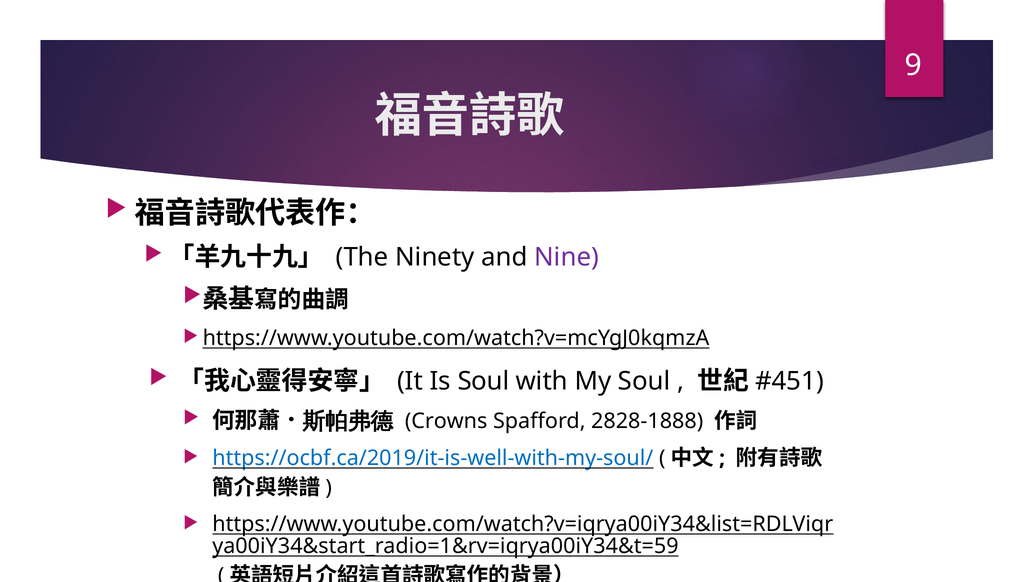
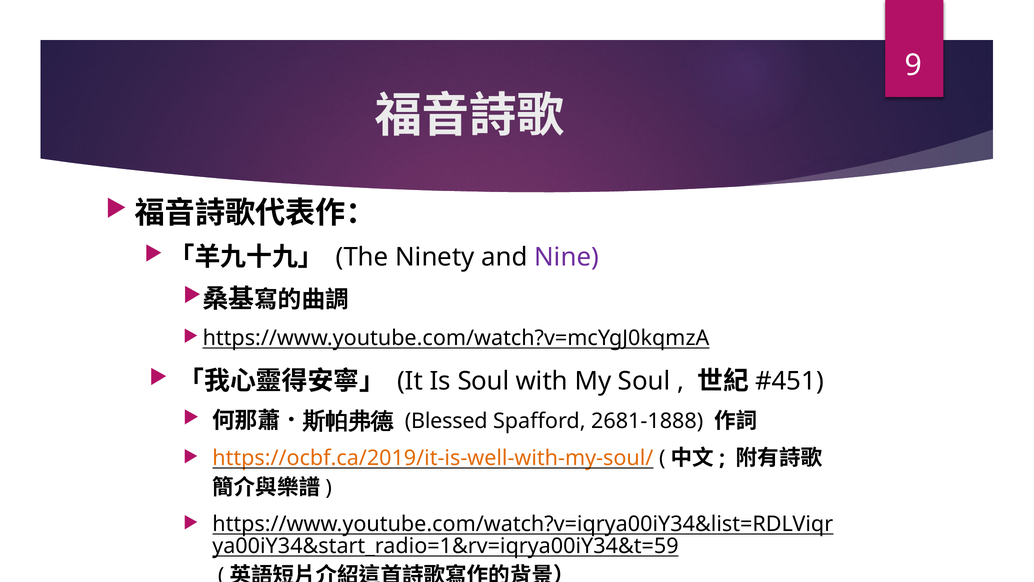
Crowns: Crowns -> Blessed (446, 421)
2828-1888: 2828-1888 -> 2681-1888 (647, 421)
https://ocbf.ca/2019/it-is-well-with-my-soul/ colour: blue -> orange (433, 458)
